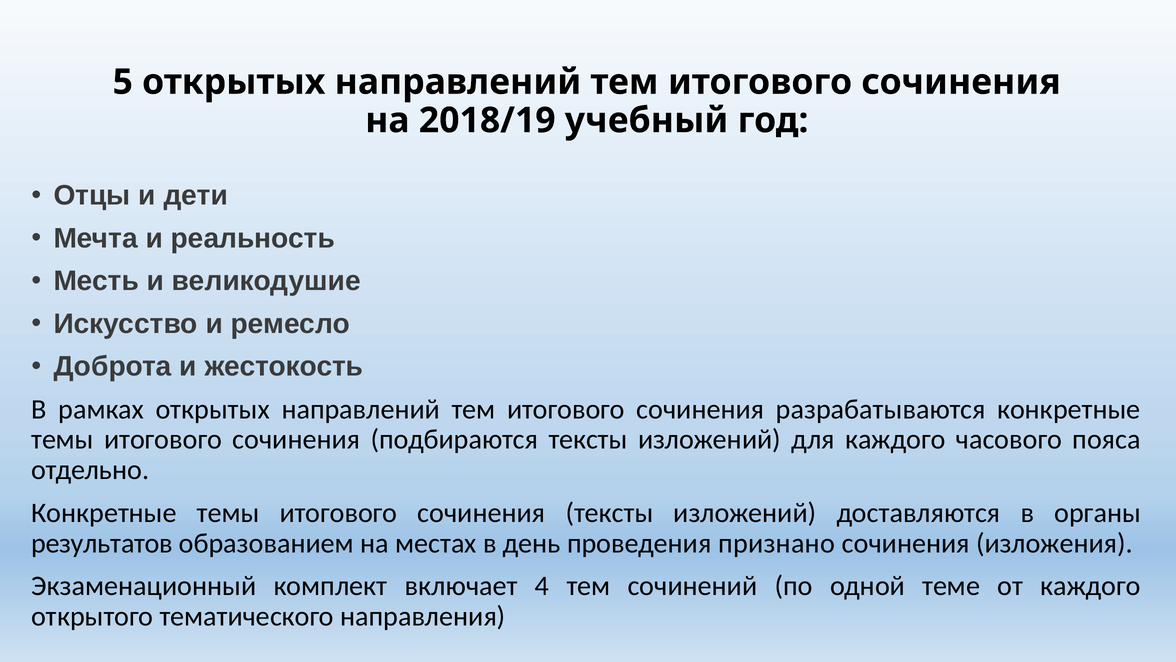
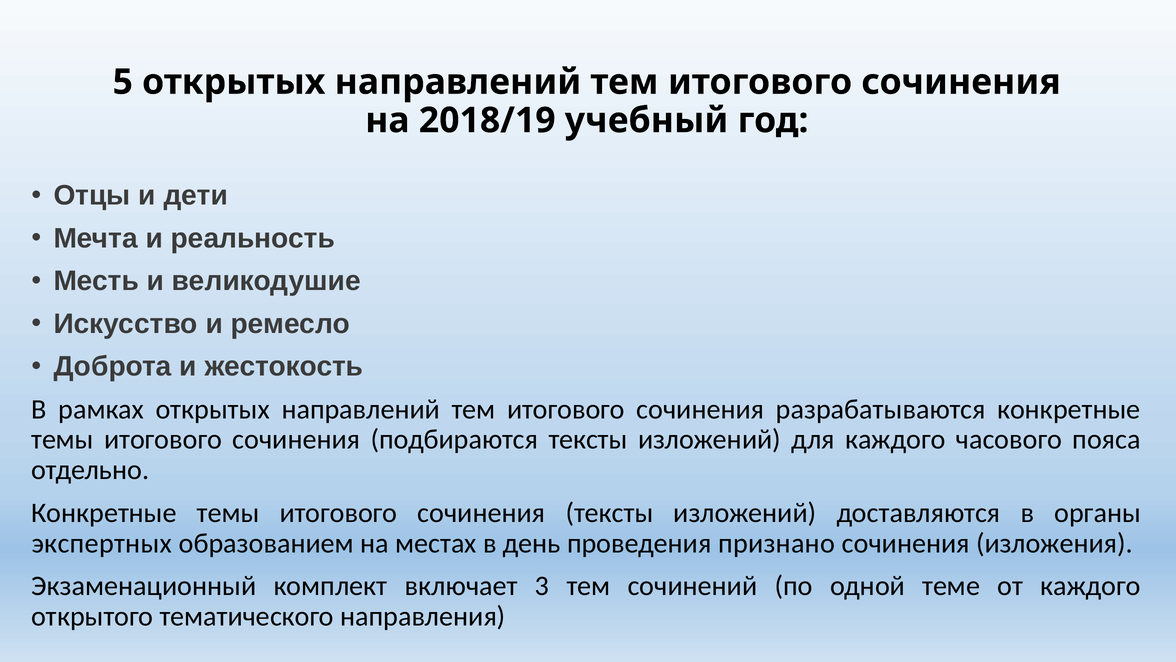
результатов: результатов -> экспертных (102, 543)
4: 4 -> 3 (542, 586)
